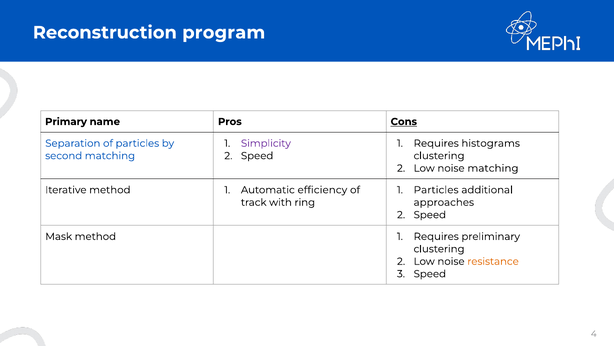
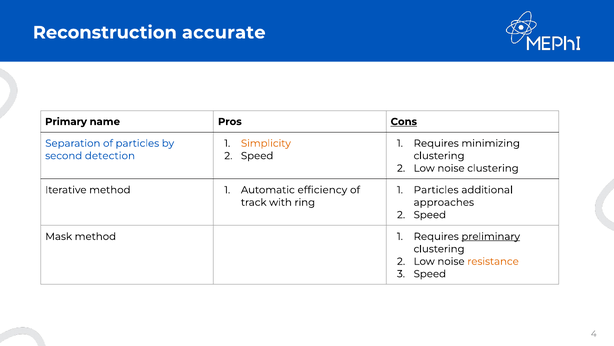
program: program -> accurate (224, 33)
Simplicity colour: purple -> orange (266, 143)
histograms: histograms -> minimizing (491, 143)
second matching: matching -> detection (110, 156)
noise matching: matching -> clustering (493, 168)
preliminary underline: none -> present (491, 236)
